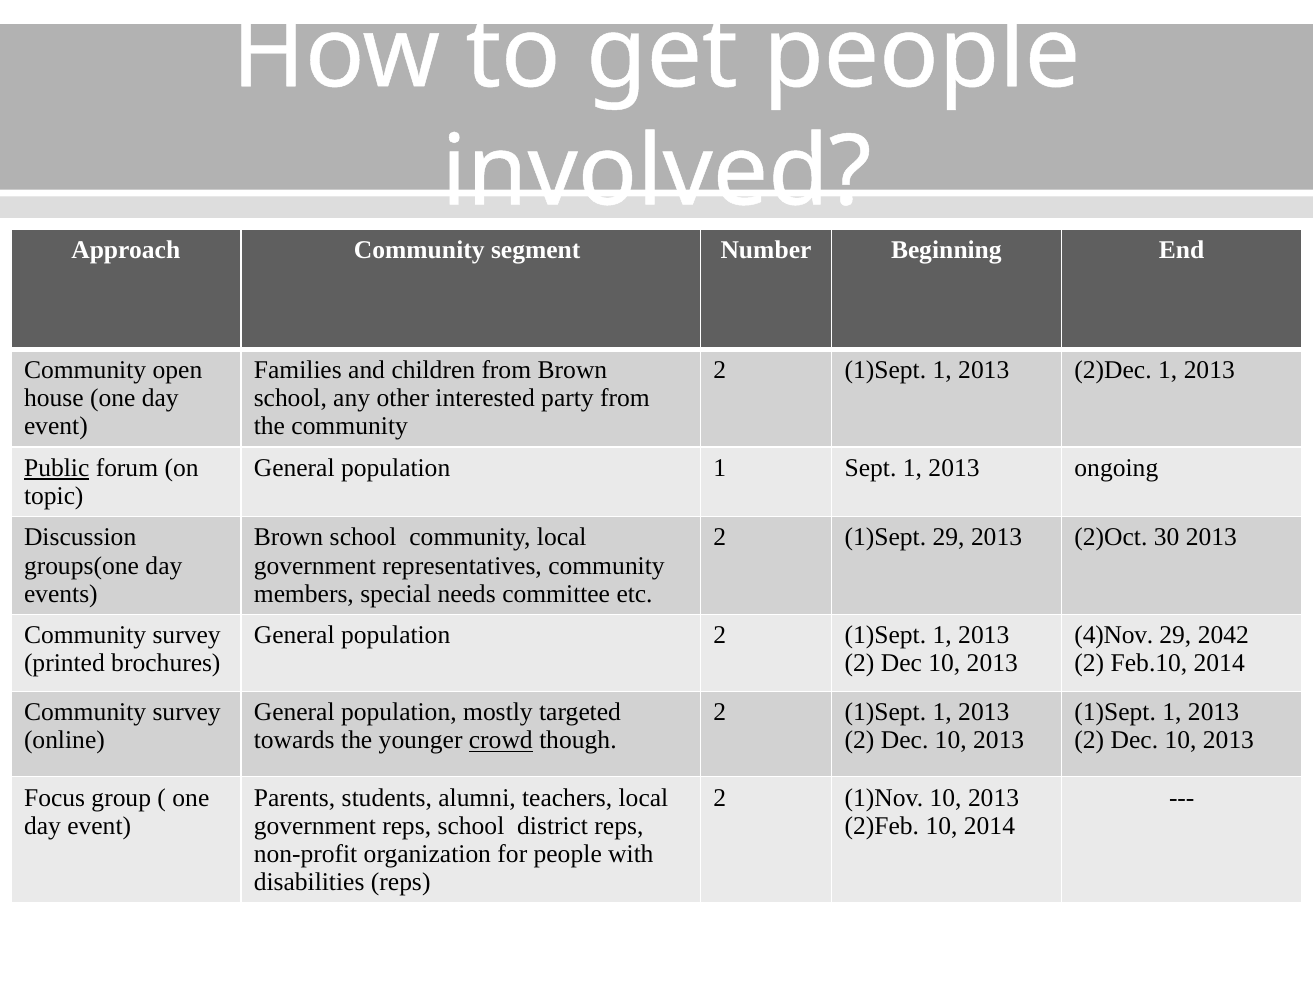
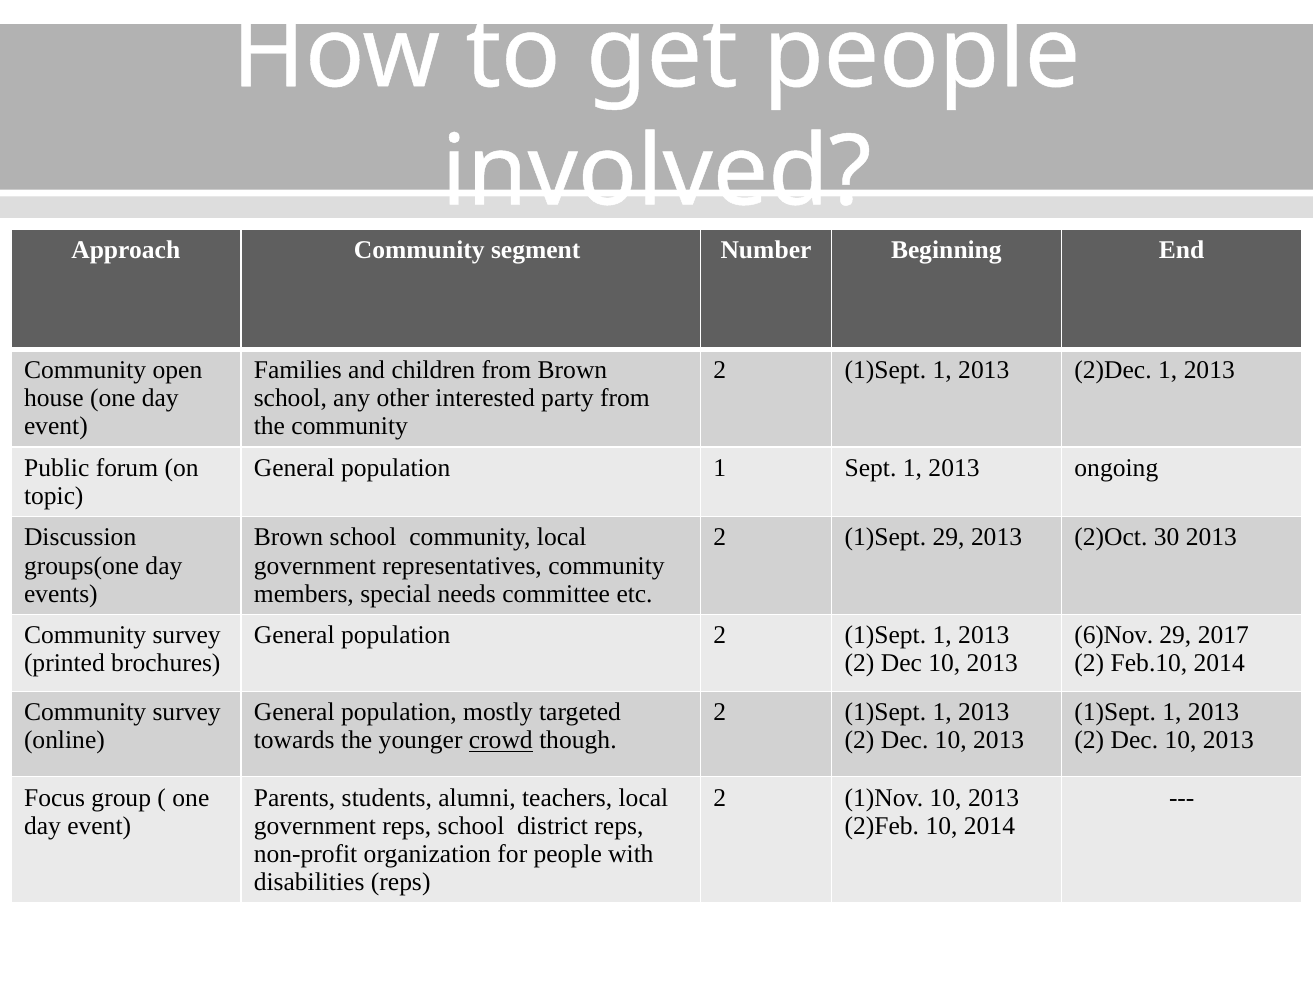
Public underline: present -> none (57, 468)
4)Nov: 4)Nov -> 6)Nov (1114, 636)
2042: 2042 -> 2017 (1223, 636)
